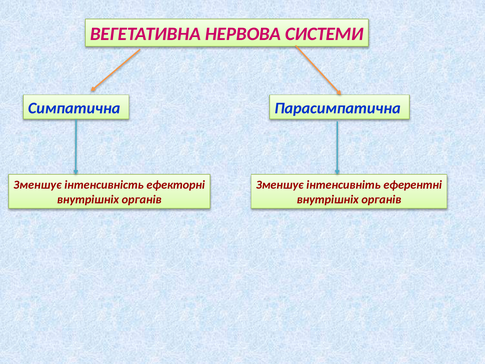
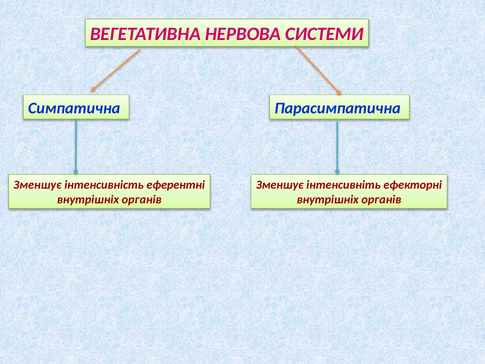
ефекторні: ефекторні -> еферентні (176, 185)
еферентні: еферентні -> ефекторні (413, 185)
